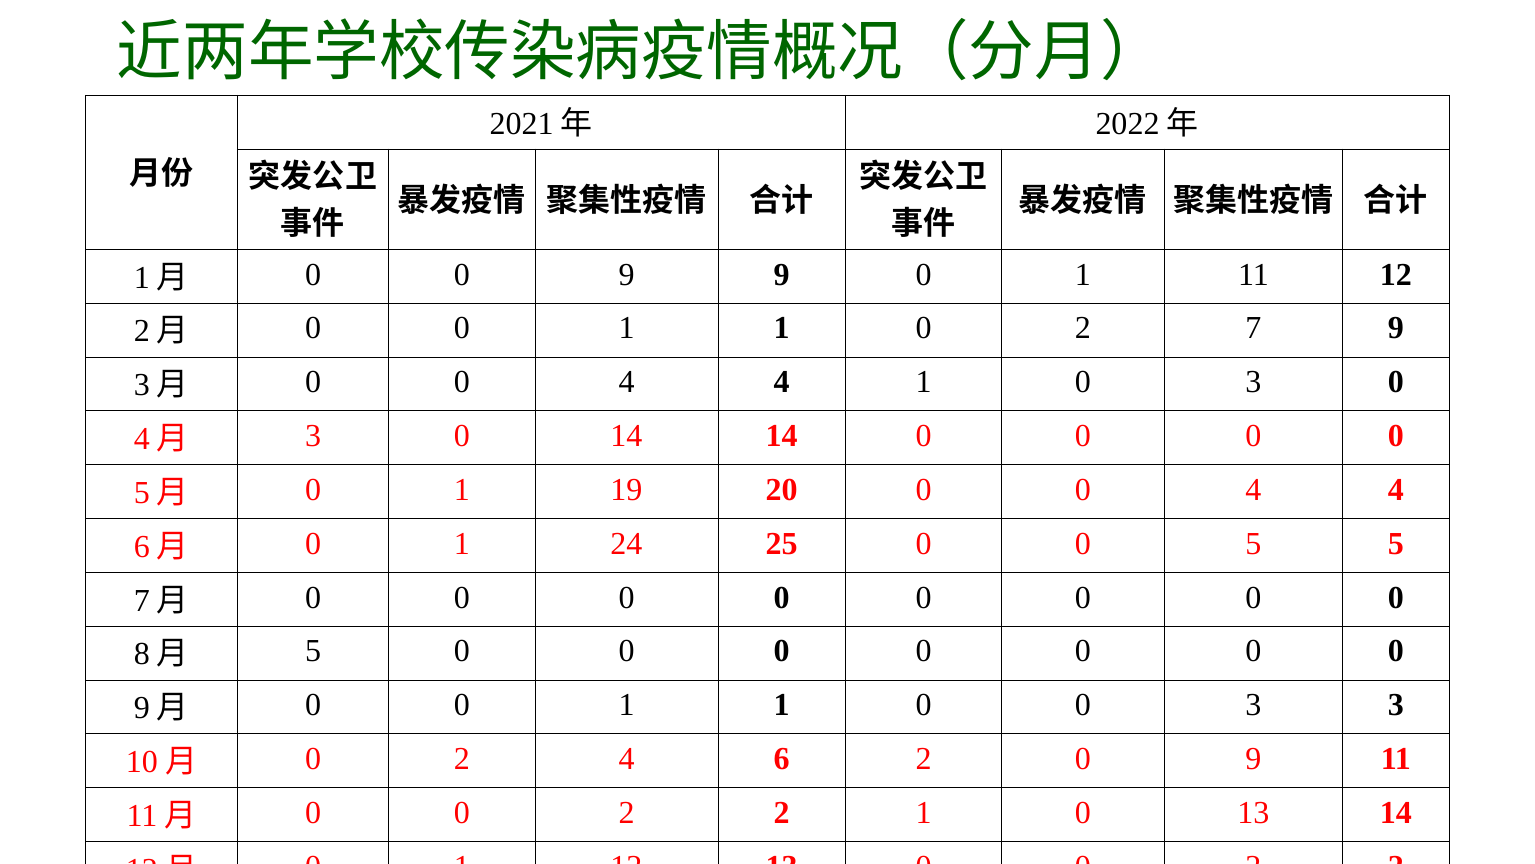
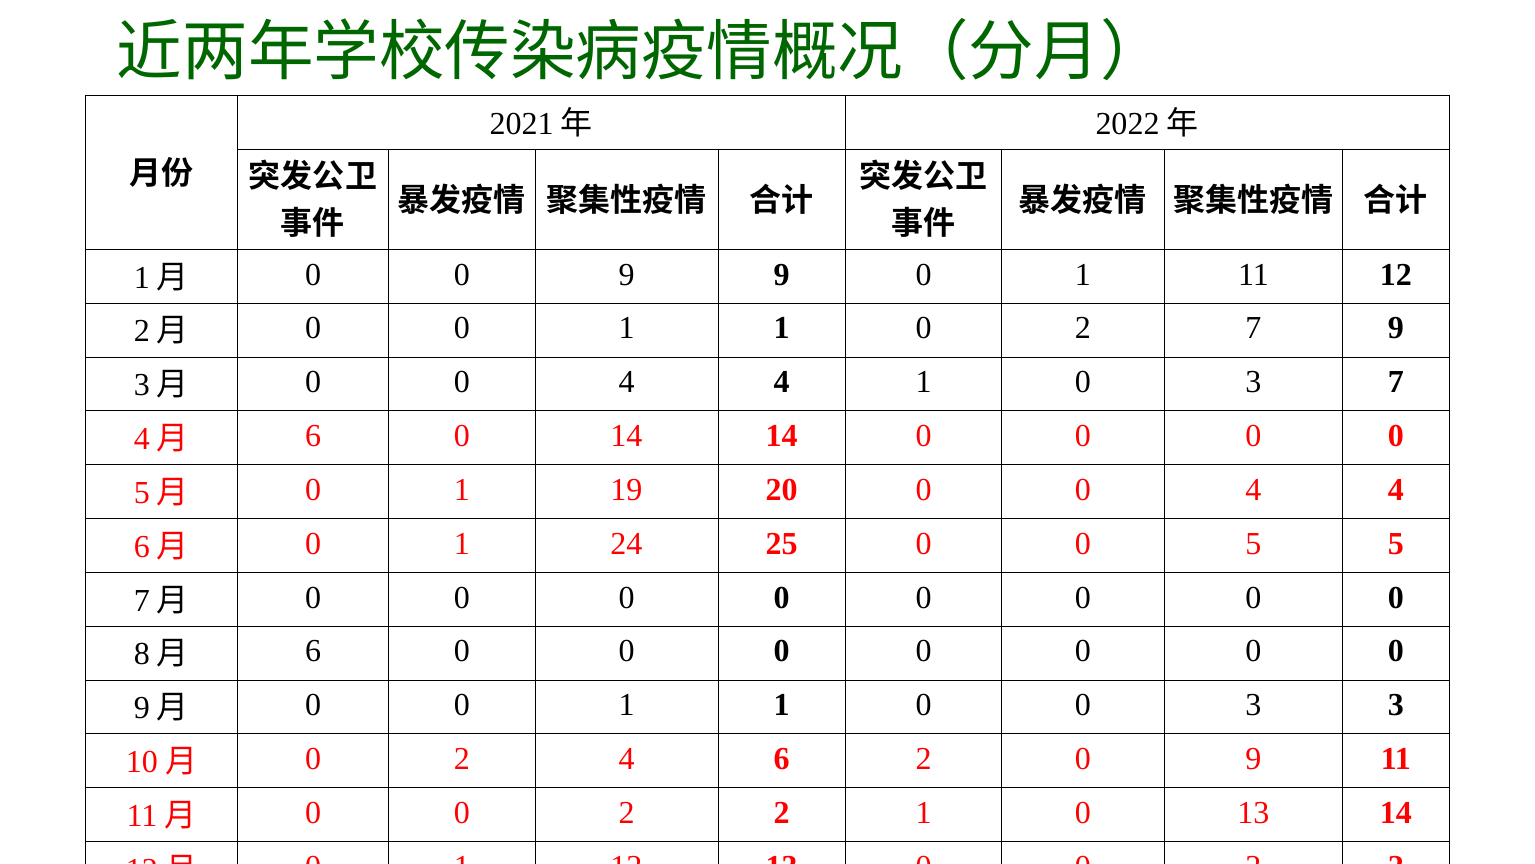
0 3 0: 0 -> 7 (1396, 382)
3: 3 -> 6 (313, 436)
5: 5 -> 6 (313, 651)
